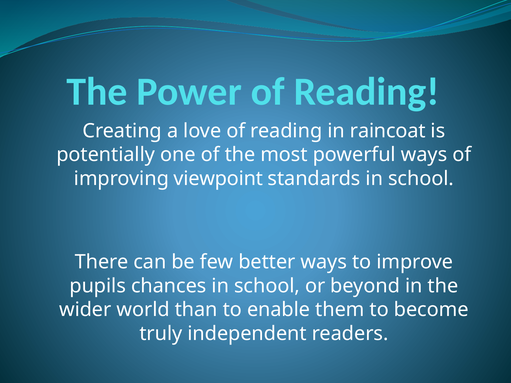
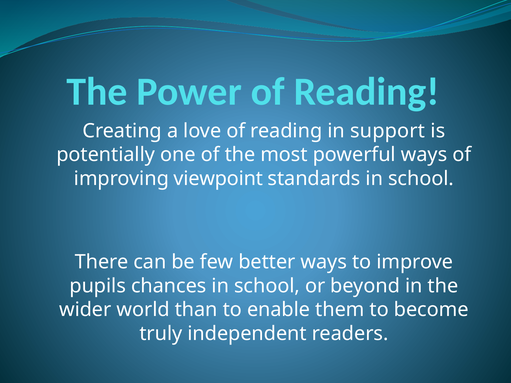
raincoat: raincoat -> support (388, 131)
